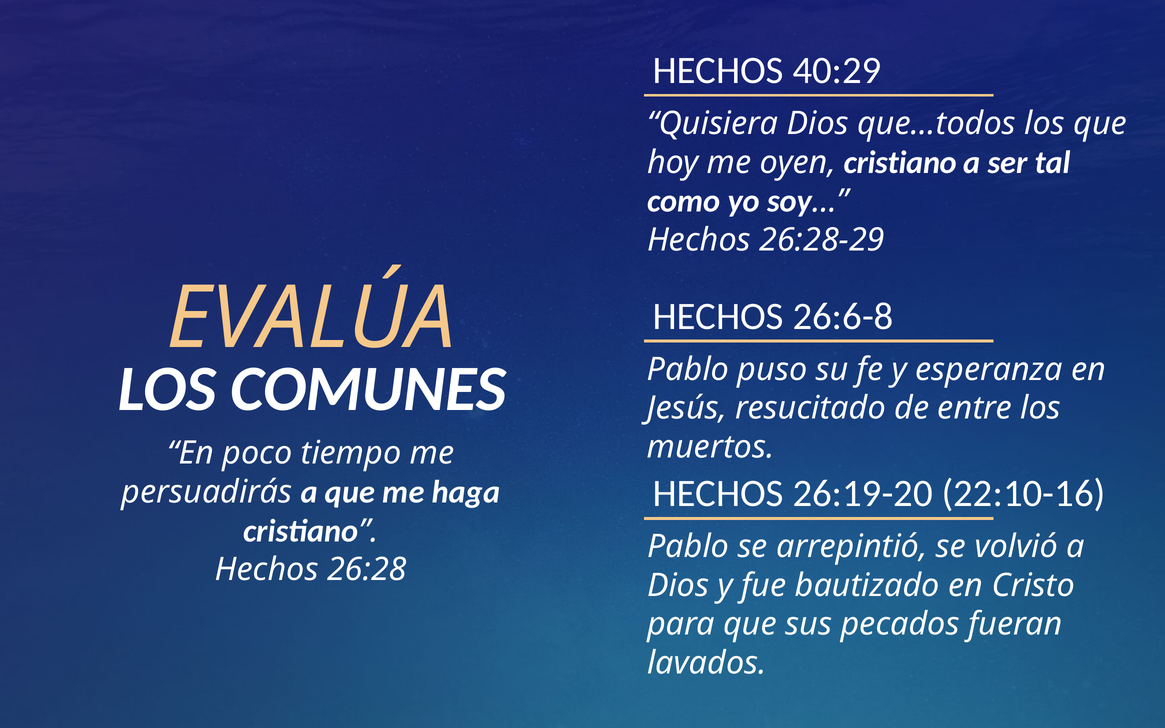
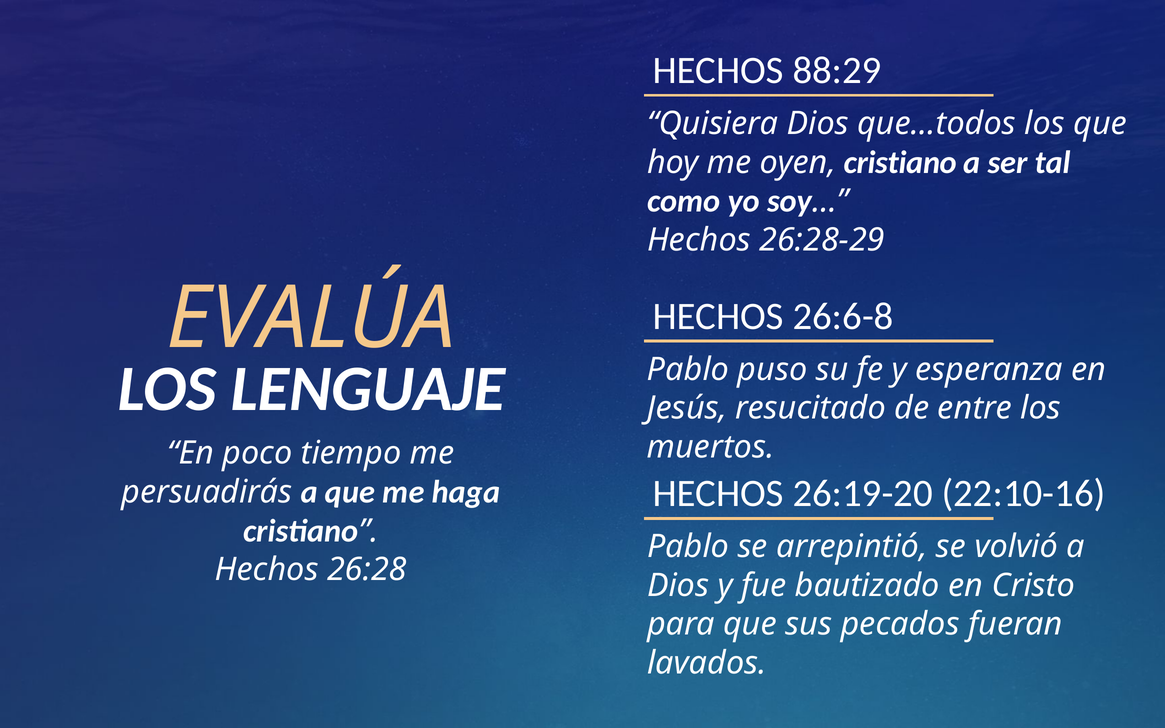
40:29: 40:29 -> 88:29 (837, 70)
COMUNES: COMUNES -> LENGUAJE (368, 389)
